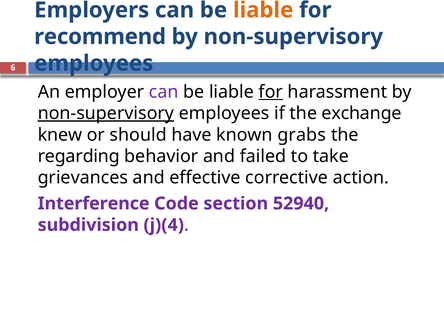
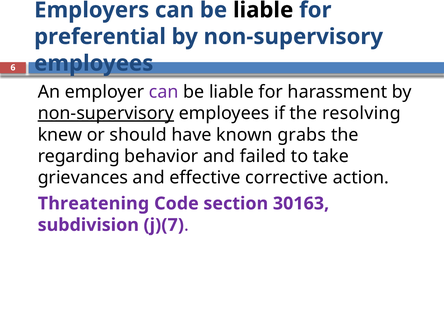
liable colour: orange -> black (263, 10)
recommend: recommend -> preferential (100, 37)
for underline: present -> none (271, 92)
exchange: exchange -> resolving (361, 113)
Interference: Interference -> Threatening (93, 204)
52940: 52940 -> 30163 (301, 204)
j)(4: j)(4 -> j)(7 (164, 225)
